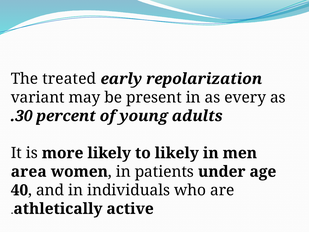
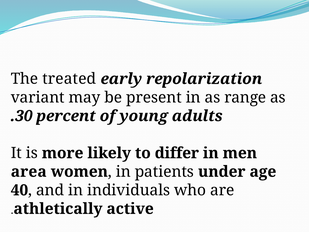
every: every -> range (245, 97)
to likely: likely -> differ (177, 153)
